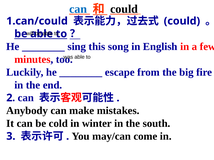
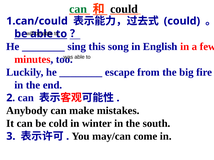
can colour: blue -> green (78, 9)
